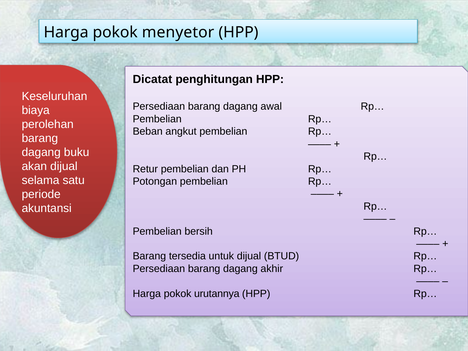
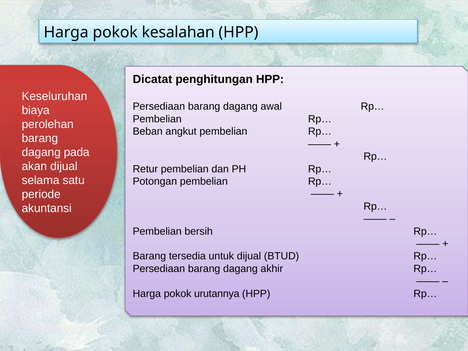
menyetor: menyetor -> kesalahan (178, 32)
buku: buku -> pada (77, 152)
